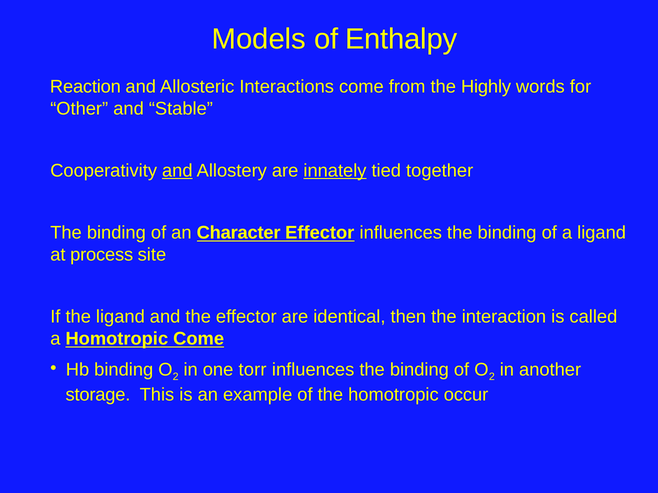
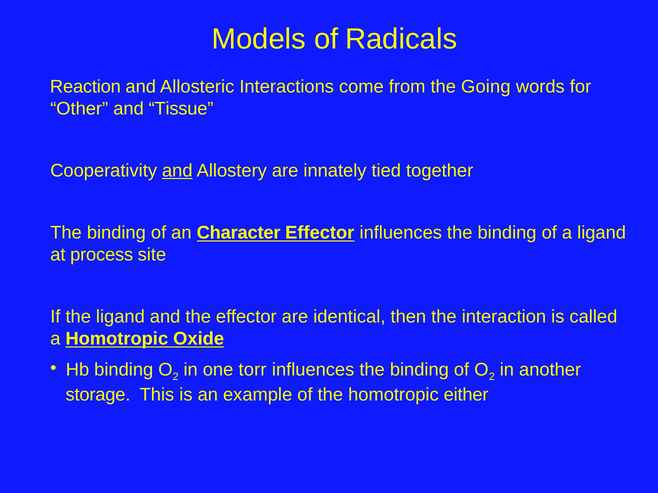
Enthalpy: Enthalpy -> Radicals (401, 39)
Highly: Highly -> Going (486, 87)
Stable: Stable -> Tissue (181, 109)
innately underline: present -> none (335, 171)
Homotropic Come: Come -> Oxide (199, 339)
occur: occur -> either (466, 395)
